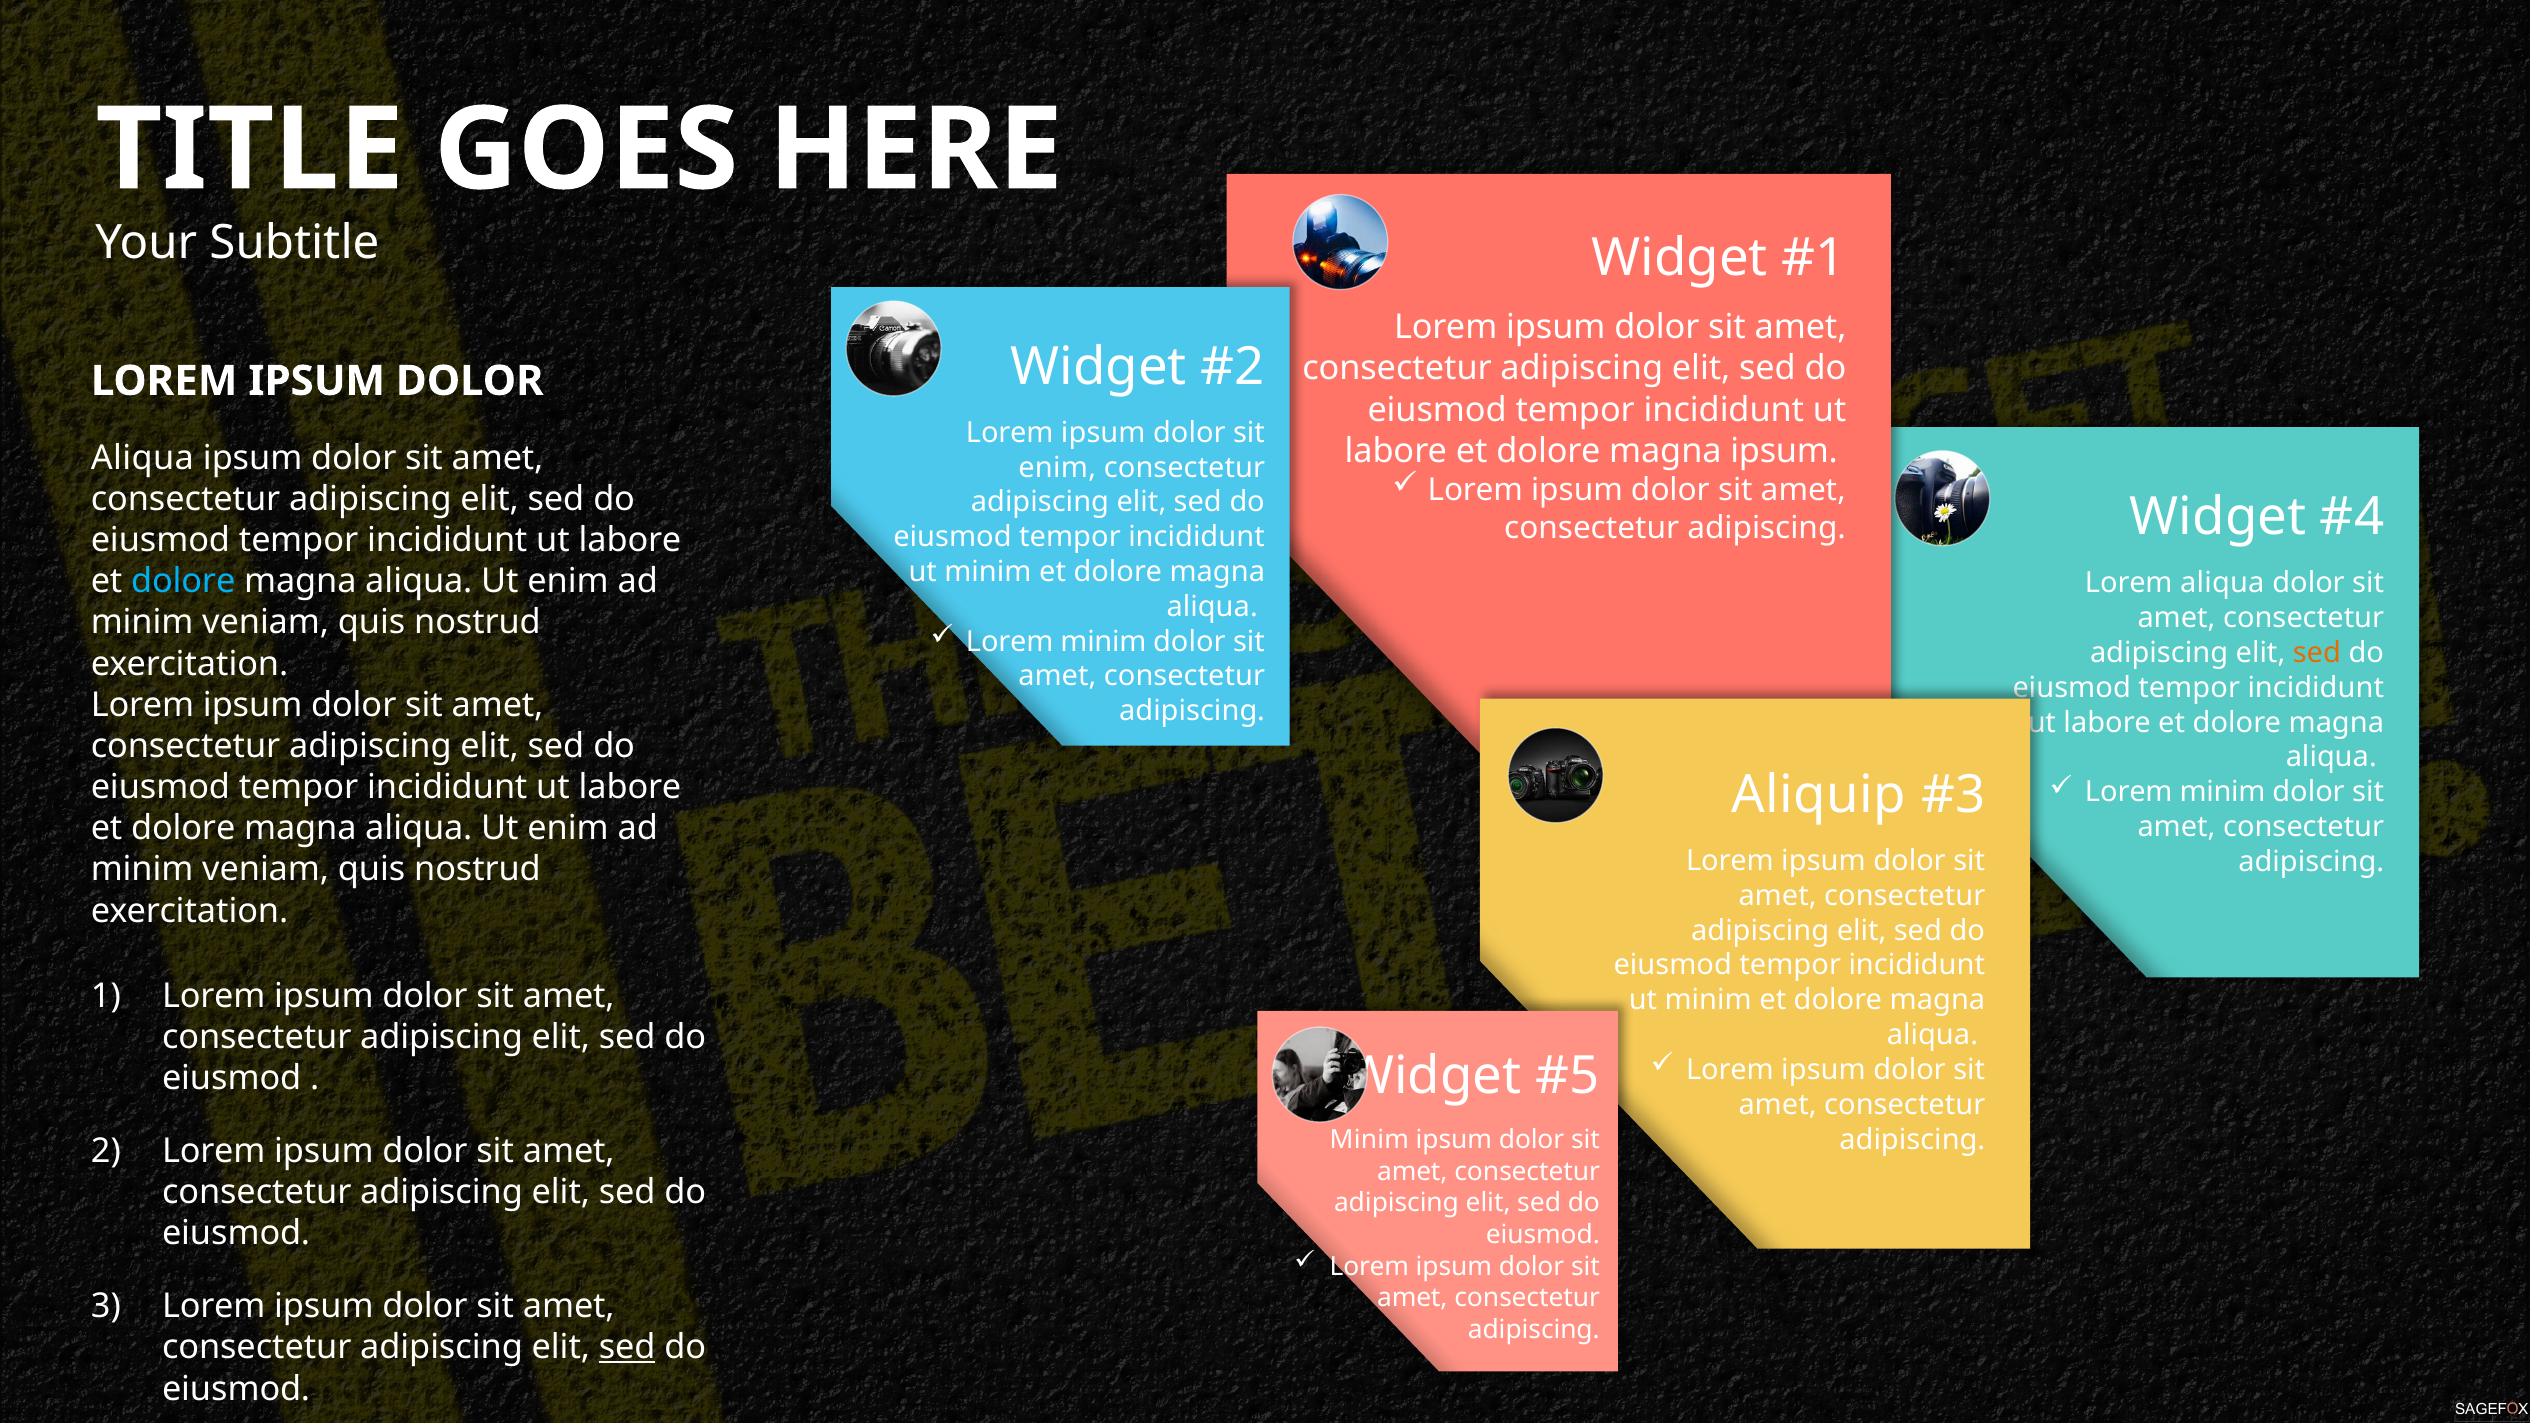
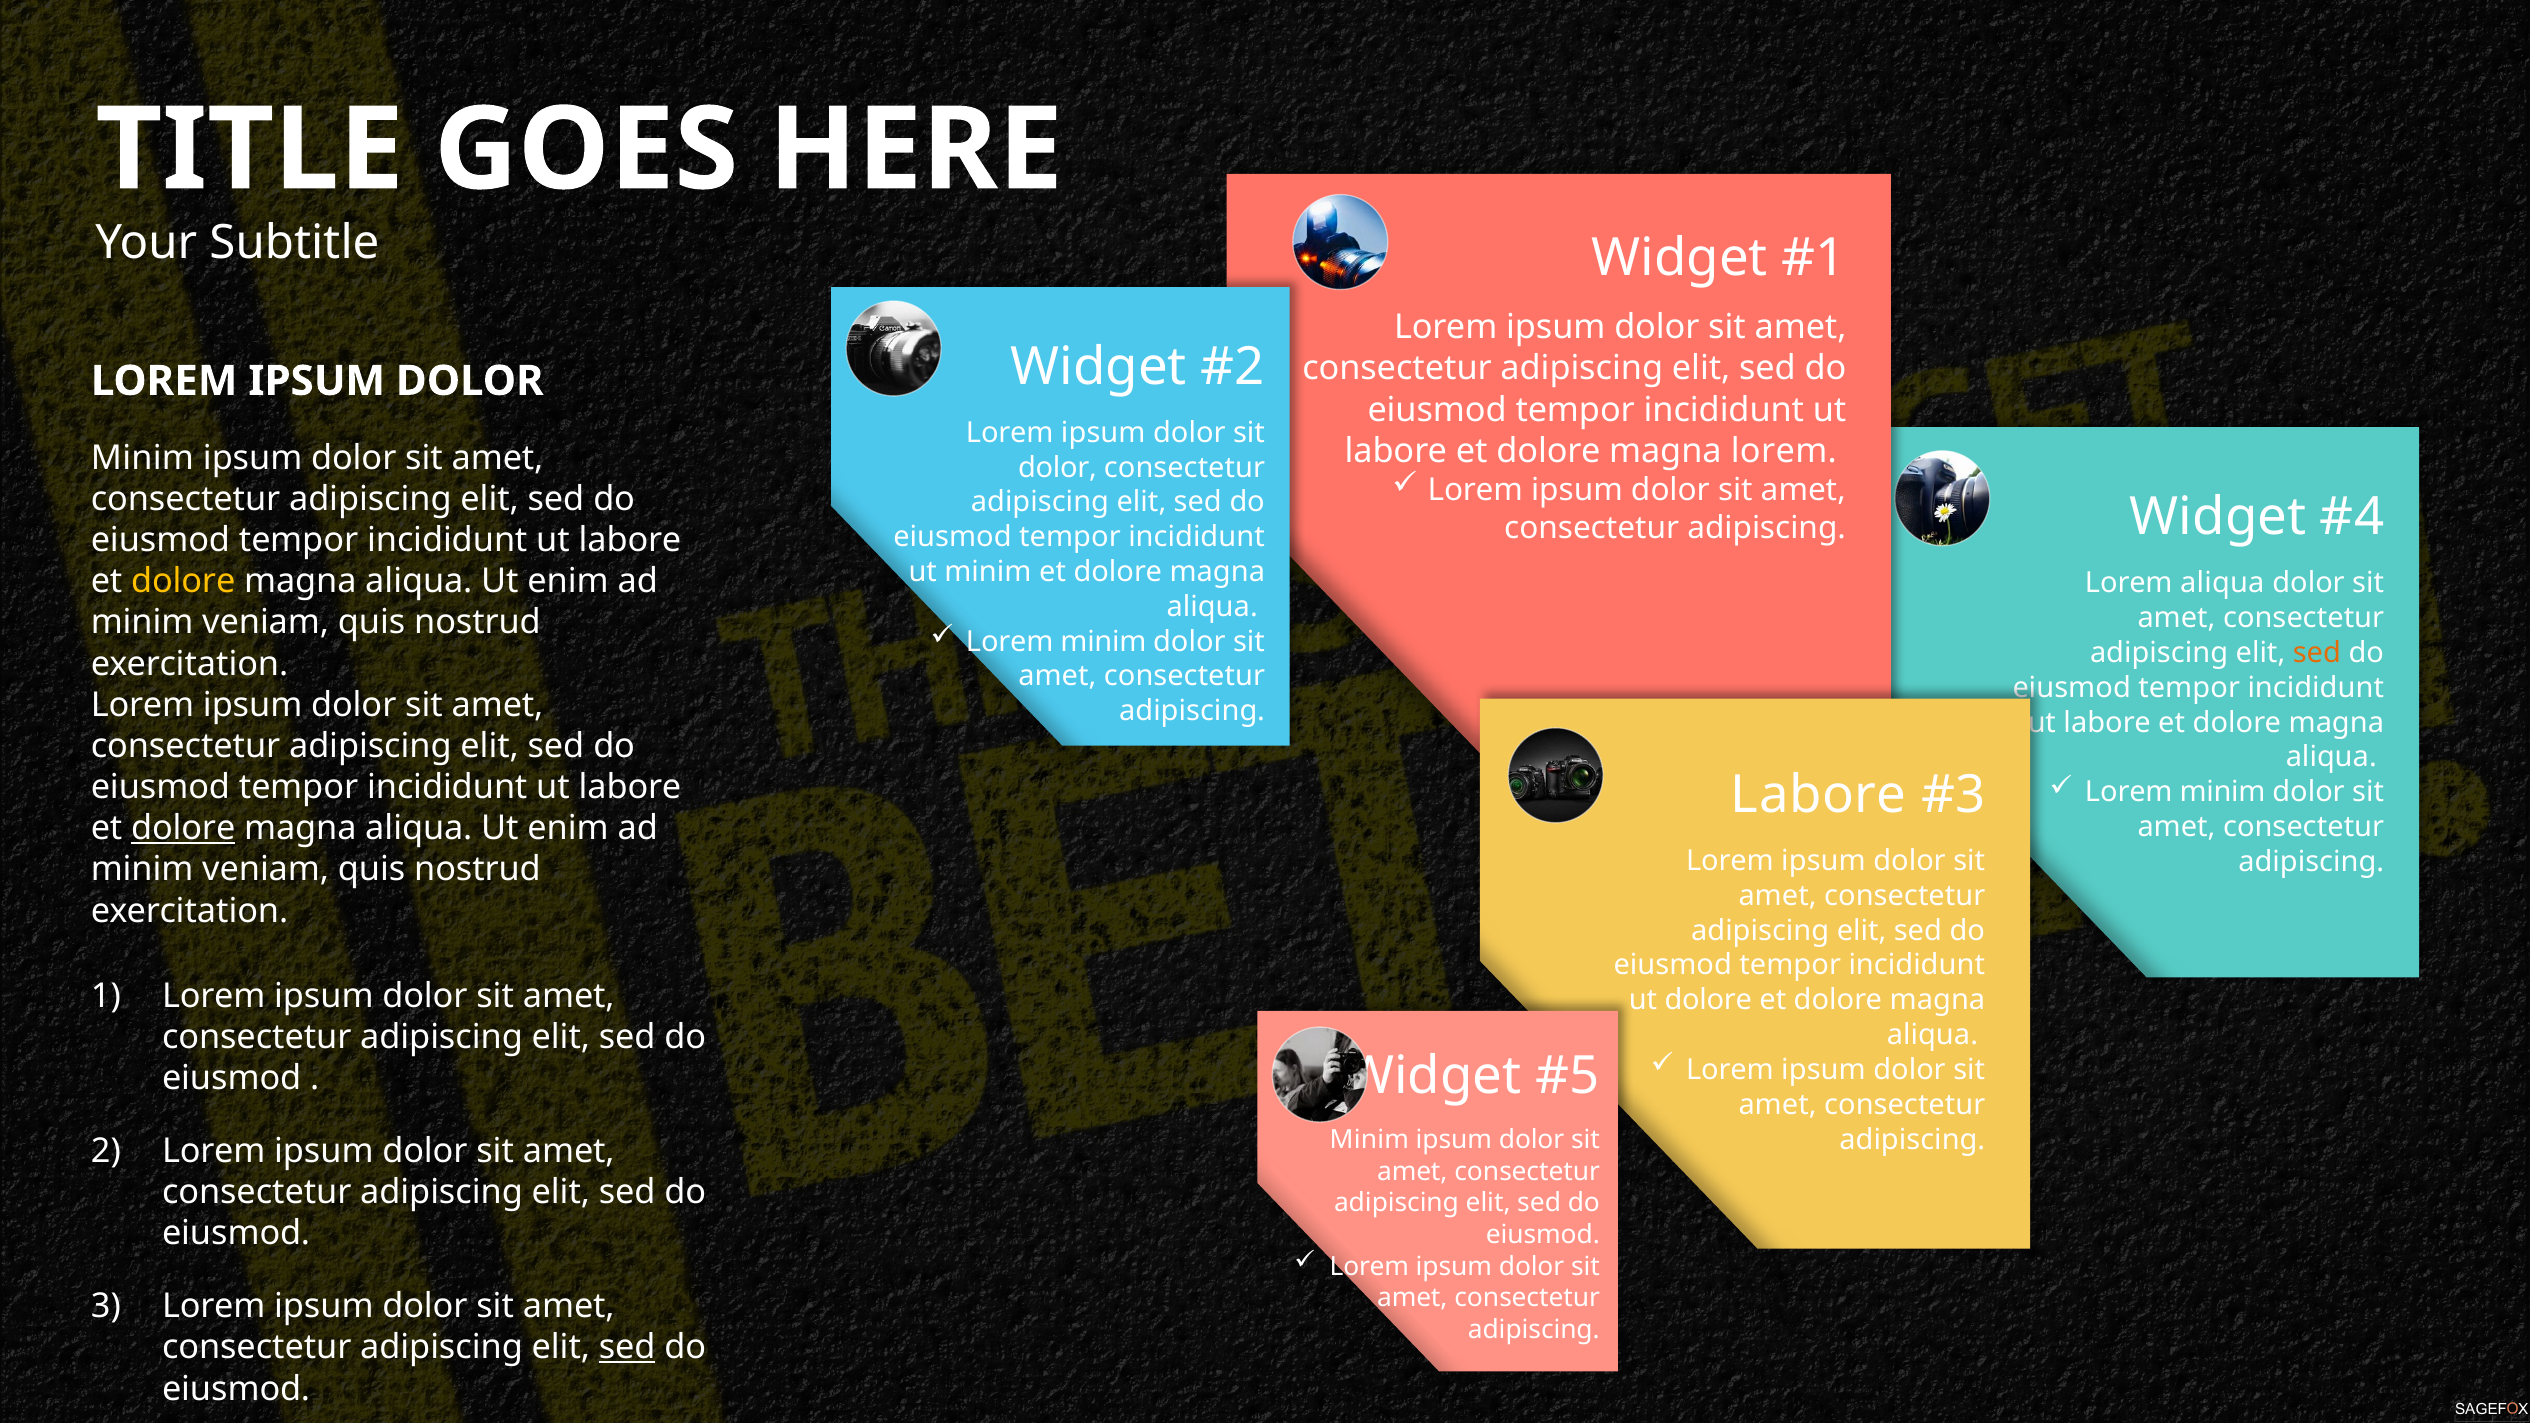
magna ipsum: ipsum -> lorem (1784, 451)
Aliqua: Aliqua -> Minim (142, 458)
enim: enim -> dolor (1057, 468)
dolore colour: light blue -> yellow (183, 582)
Aliquip: Aliquip -> Labore (1819, 795)
dolore underline: none -> present (183, 829)
minim: minim -> dolore (1708, 1000)
